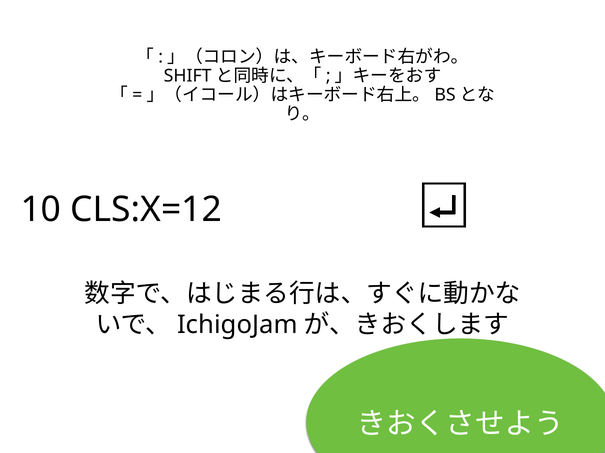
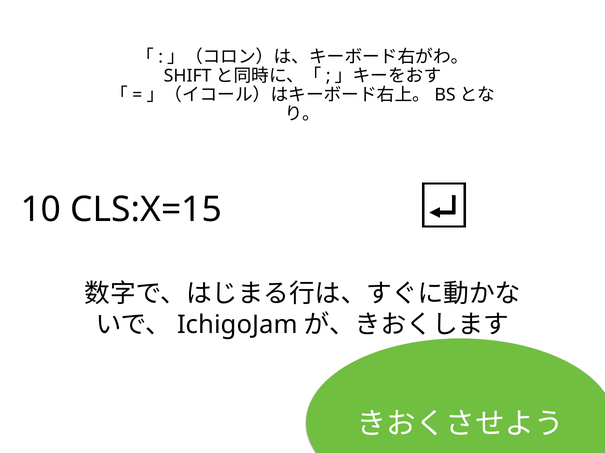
CLS:X=12: CLS:X=12 -> CLS:X=15 (146, 210)
